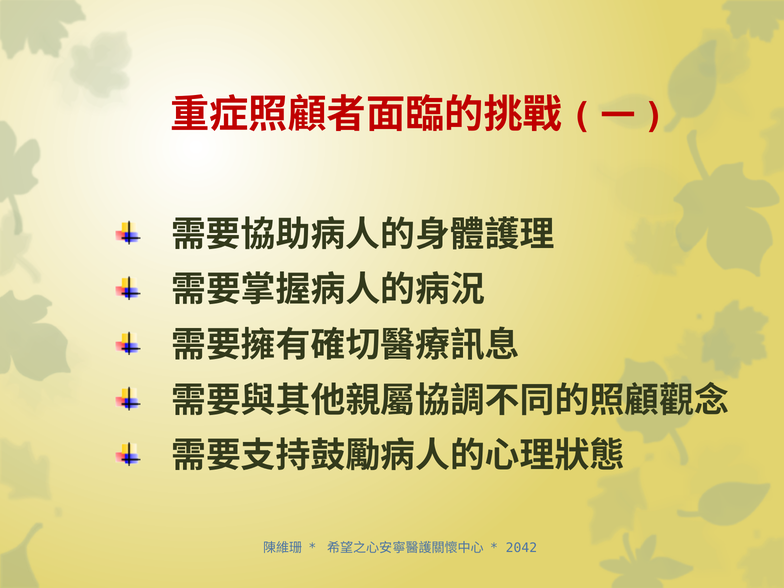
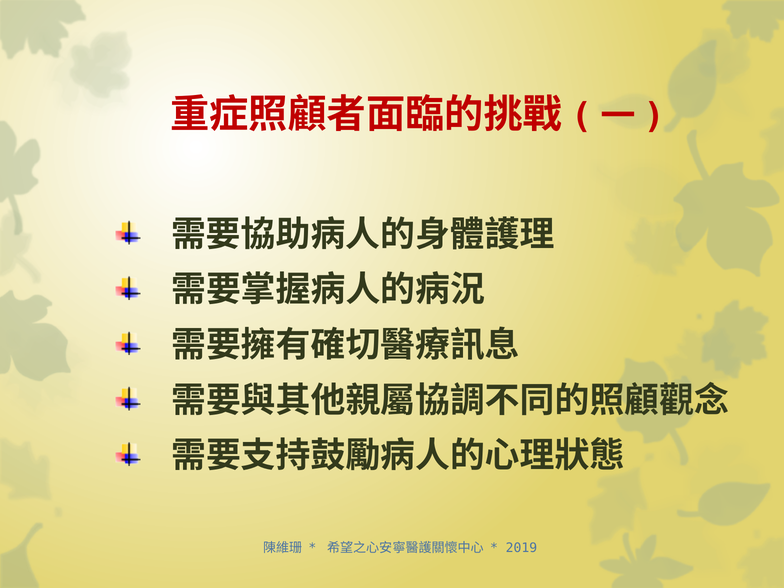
2042: 2042 -> 2019 (521, 548)
